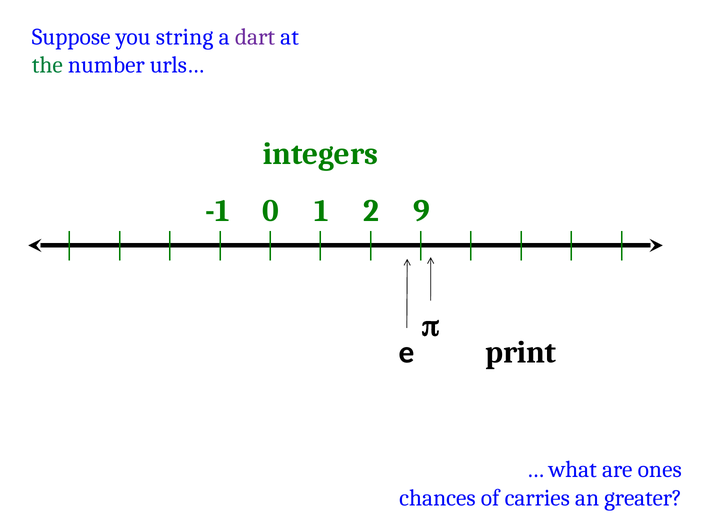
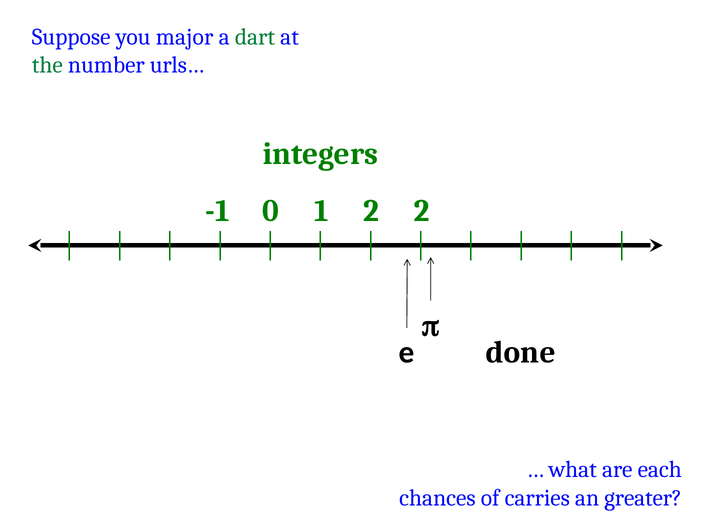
string: string -> major (185, 37)
dart colour: purple -> green (255, 37)
2 9: 9 -> 2 (422, 211)
print: print -> done (521, 352)
ones: ones -> each (660, 469)
